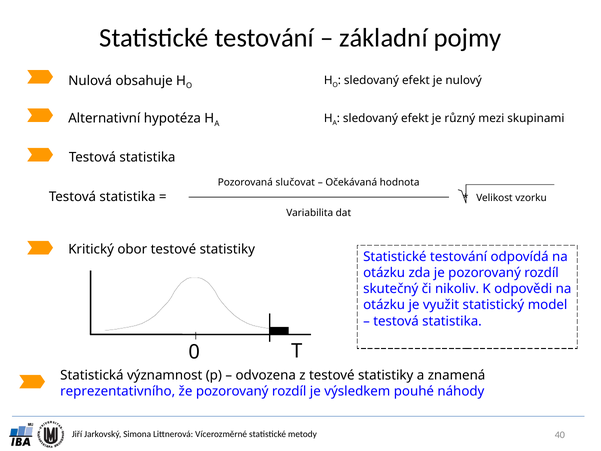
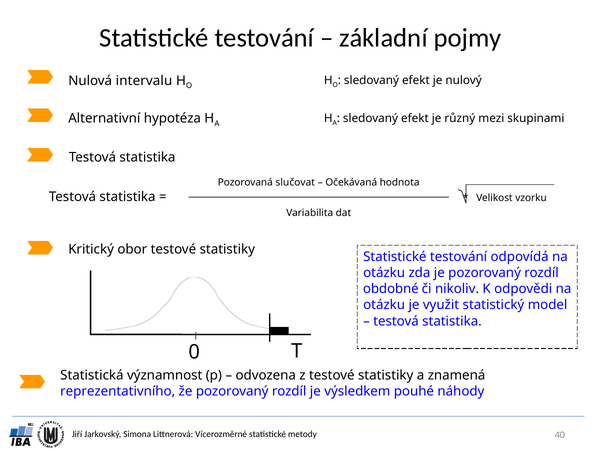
obsahuje: obsahuje -> intervalu (144, 81)
skutečný: skutečný -> obdobné (391, 289)
